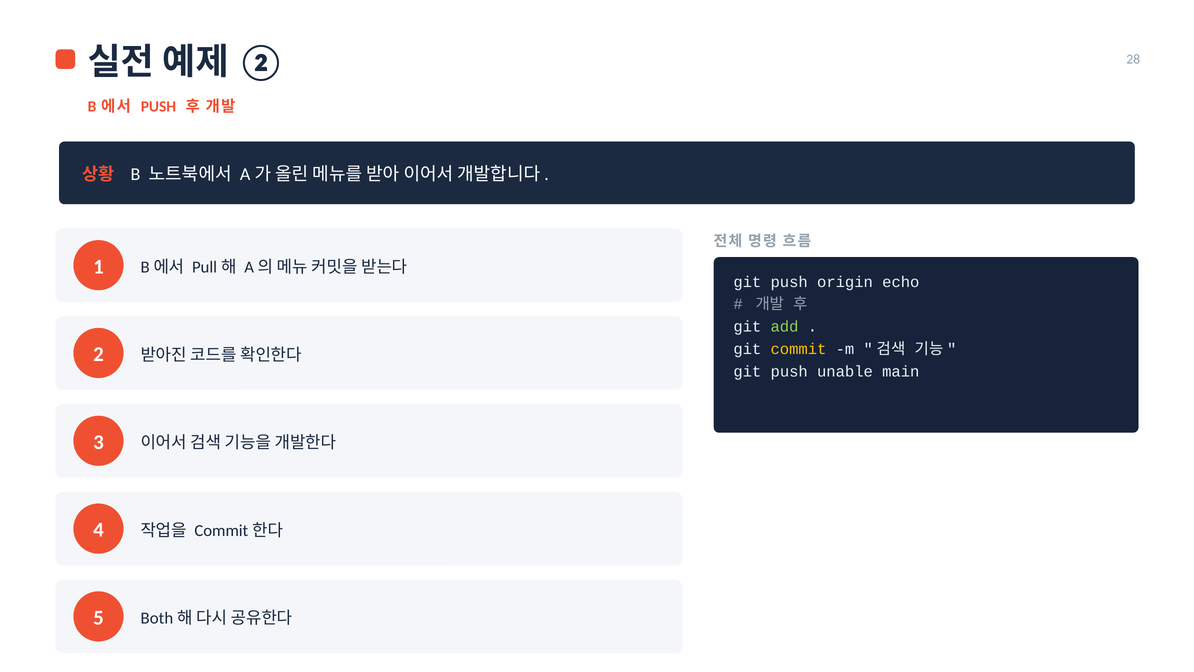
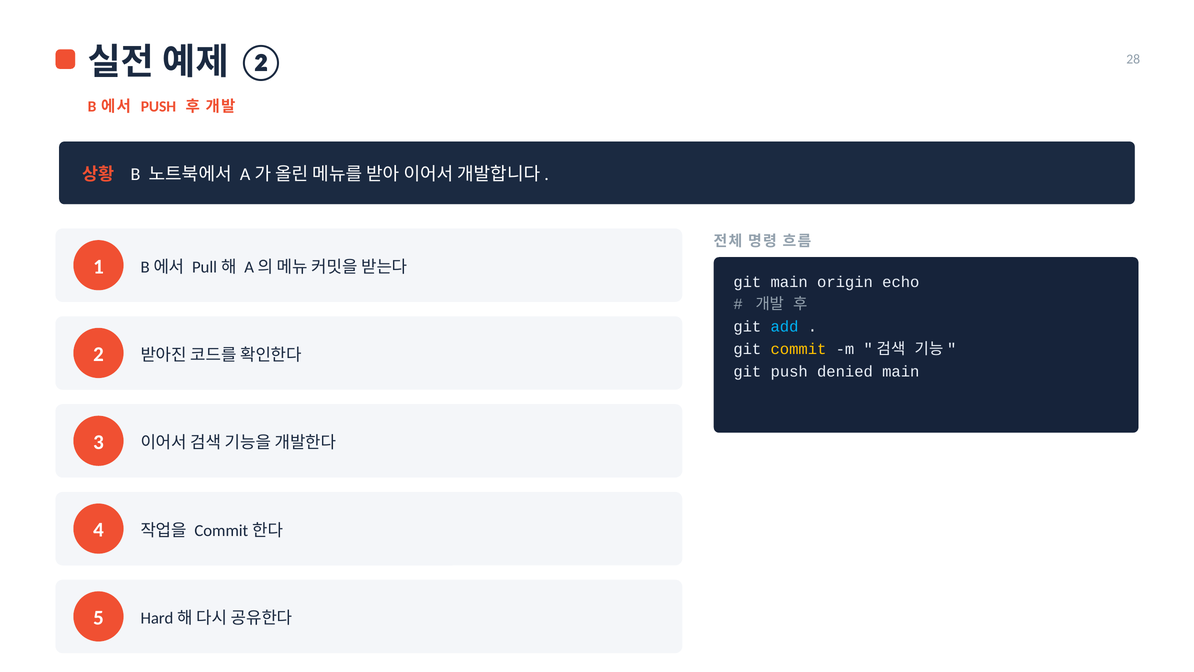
push: push -> main (789, 282)
add colour: light green -> light blue (785, 326)
unable: unable -> denied (845, 371)
Both: Both -> Hard (157, 618)
